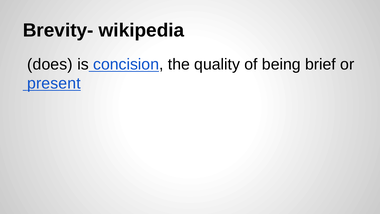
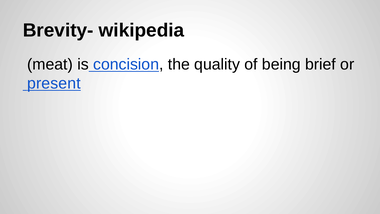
does: does -> meat (50, 64)
